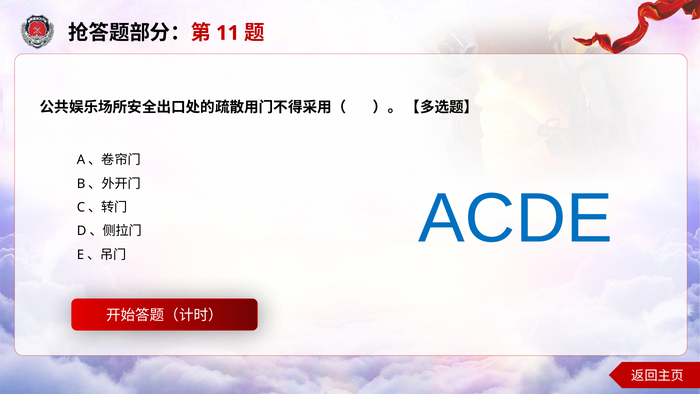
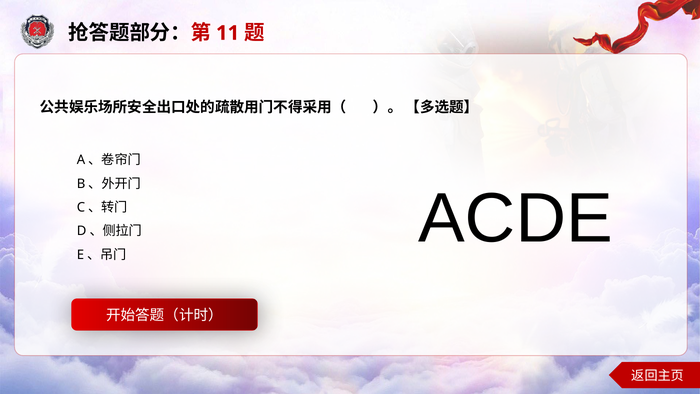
ACDE colour: blue -> black (516, 218)
